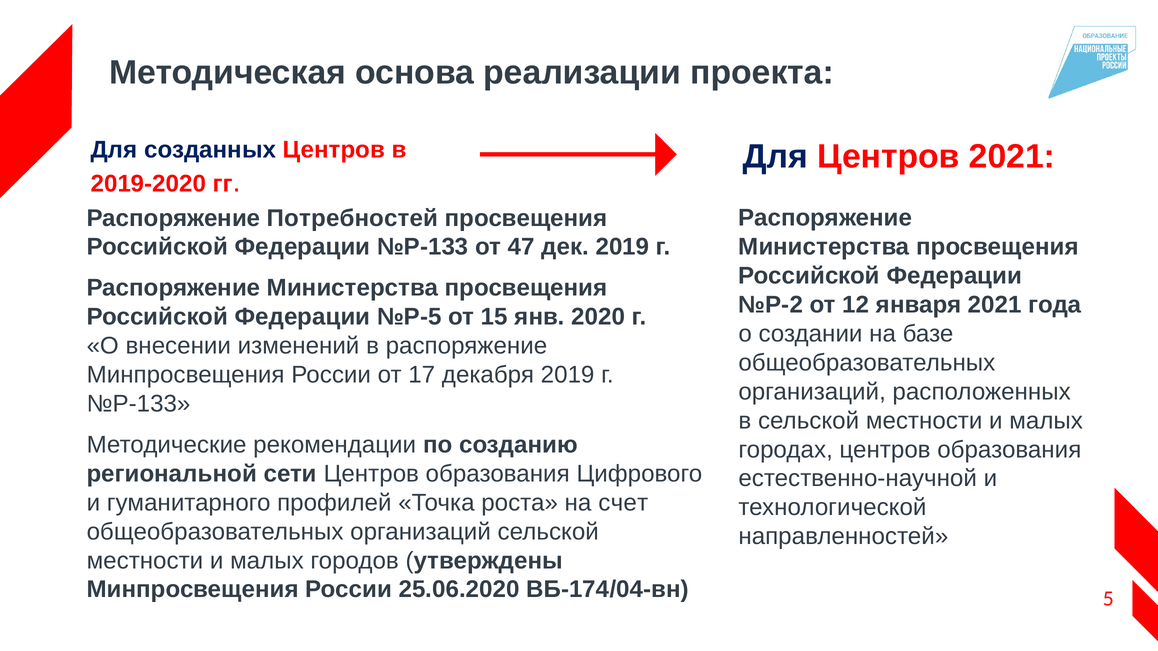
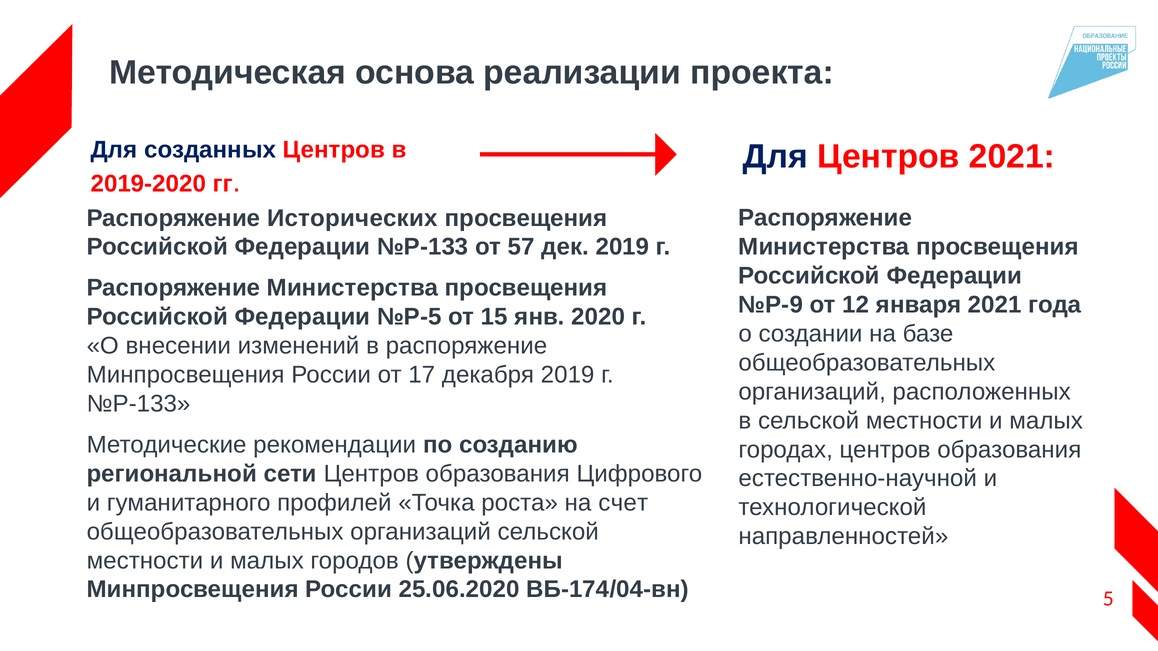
Потребностей: Потребностей -> Исторических (352, 218)
47: 47 -> 57 (521, 247)
№P-2: №P-2 -> №P-9 (771, 305)
